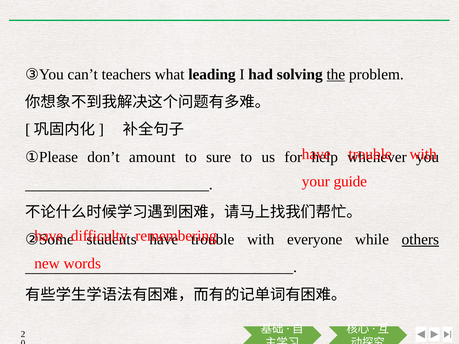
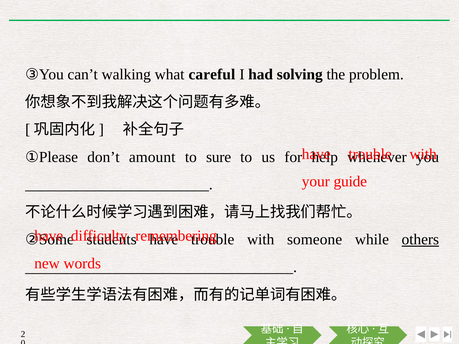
teachers: teachers -> walking (126, 75)
leading: leading -> careful (212, 75)
the underline: present -> none (336, 75)
everyone: everyone -> someone (315, 240)
